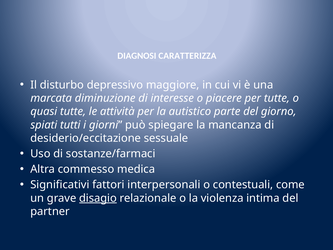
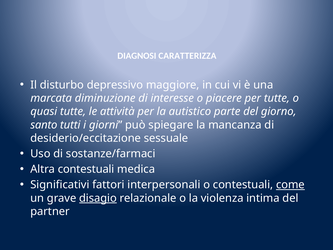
spiati: spiati -> santo (44, 125)
Altra commesso: commesso -> contestuali (86, 169)
come underline: none -> present (290, 185)
